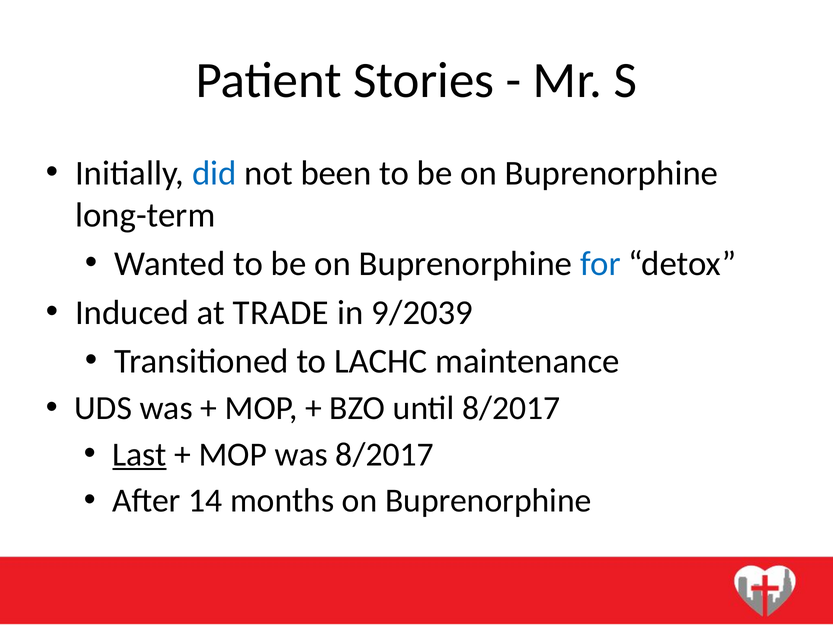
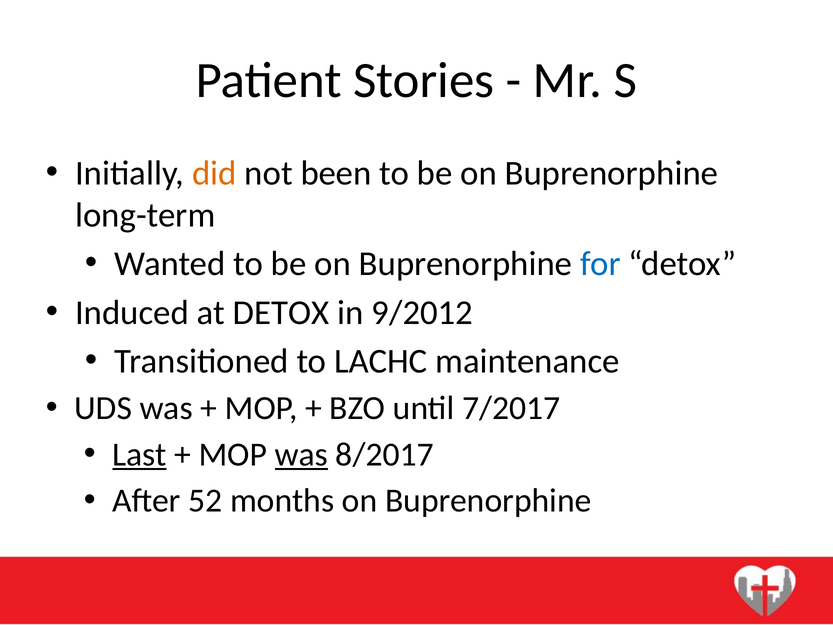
did colour: blue -> orange (214, 173)
at TRADE: TRADE -> DETOX (281, 313)
9/2039: 9/2039 -> 9/2012 (422, 313)
until 8/2017: 8/2017 -> 7/2017 (511, 408)
was underline: none -> present (301, 454)
14: 14 -> 52 (205, 501)
